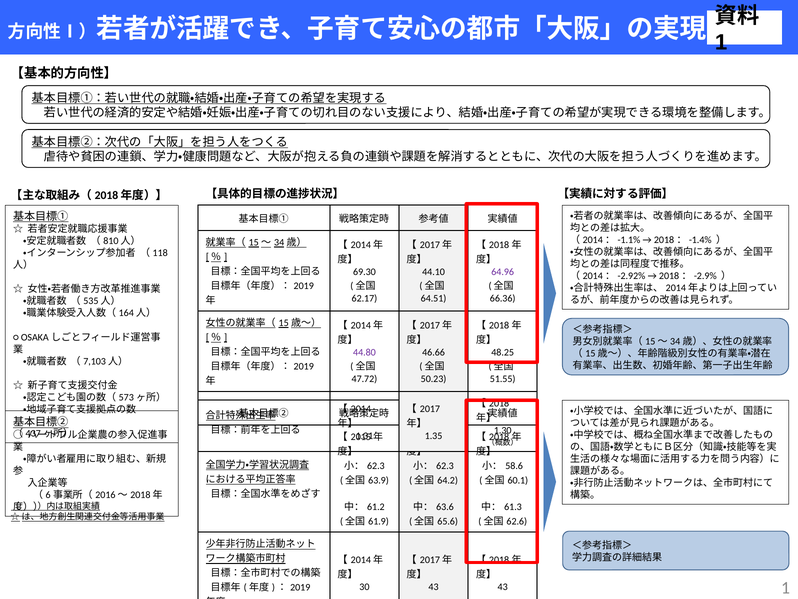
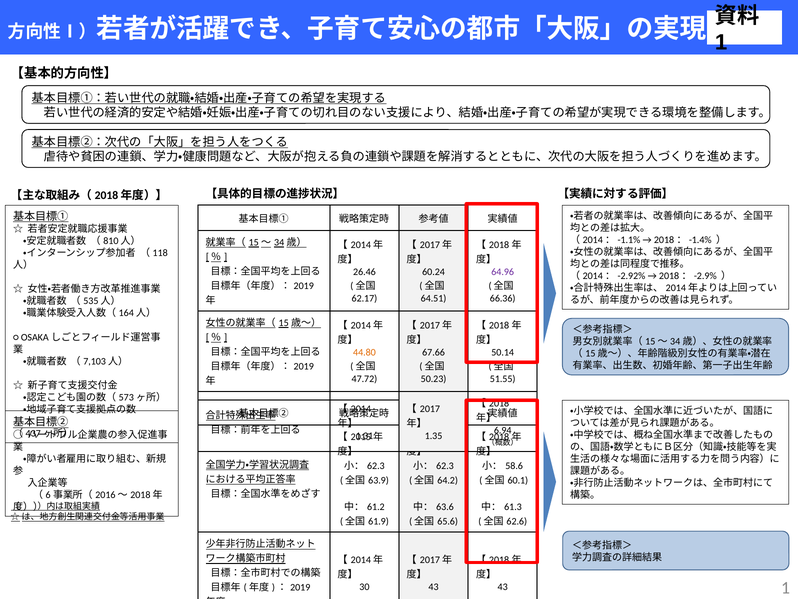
69.30: 69.30 -> 26.46 (364, 272)
44.10: 44.10 -> 60.24 (434, 272)
44.80 colour: purple -> orange (364, 352)
46.66: 46.66 -> 67.66 (434, 352)
48.25: 48.25 -> 50.14 (503, 352)
1.30: 1.30 -> 6.94 (503, 430)
